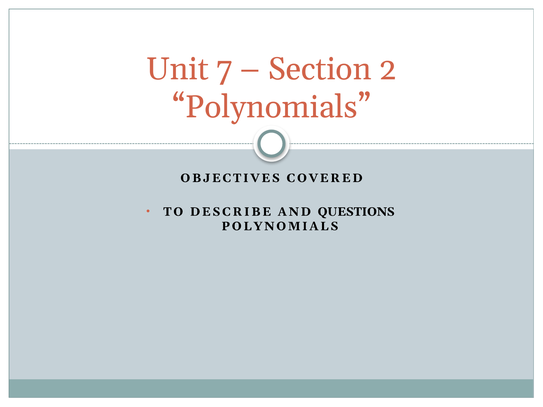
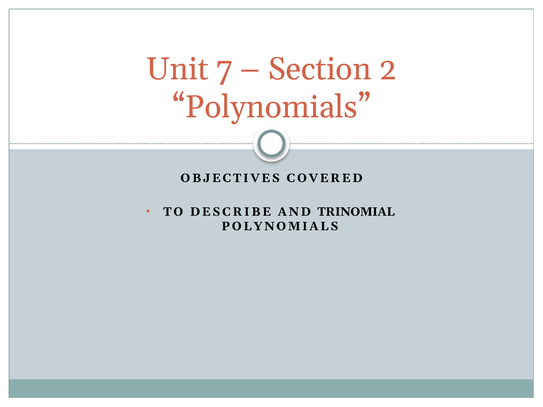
QUESTIONS: QUESTIONS -> TRINOMIAL (356, 212)
